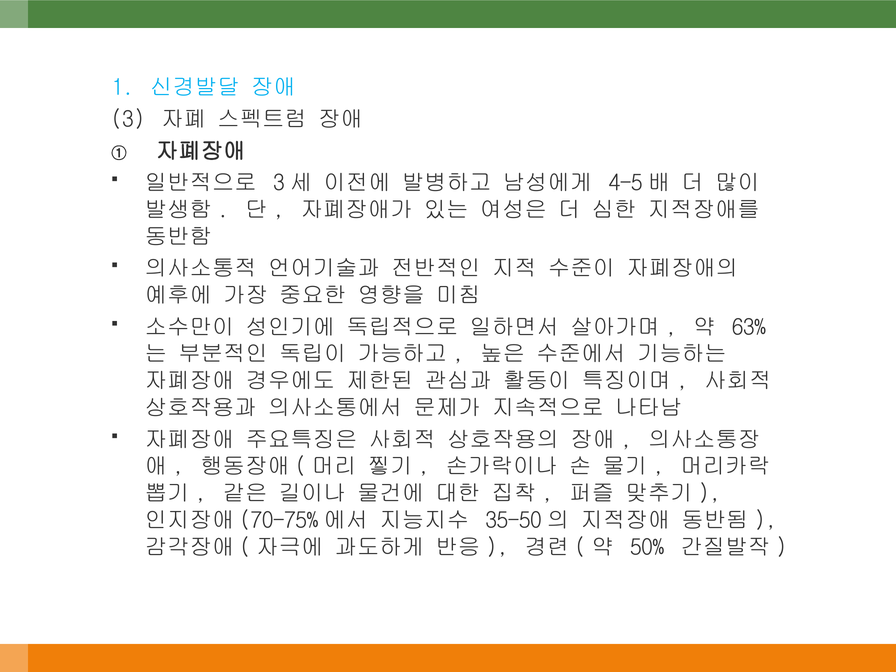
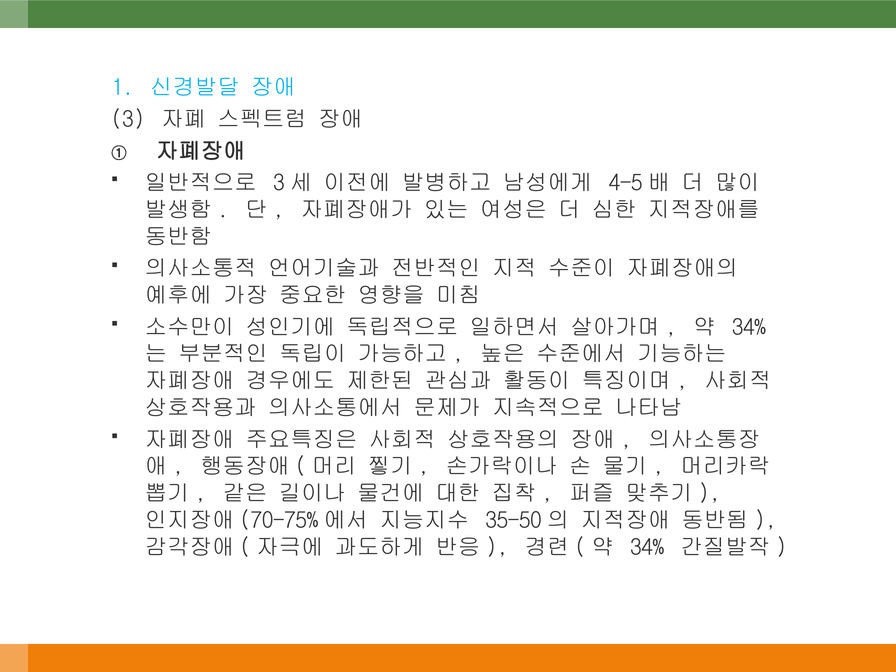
63%: 63% -> 34% (749, 327)
50%: 50% -> 34% (647, 547)
